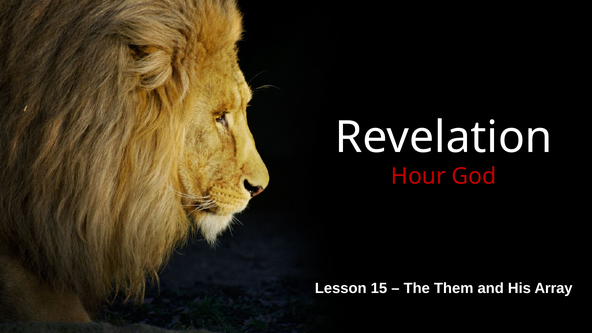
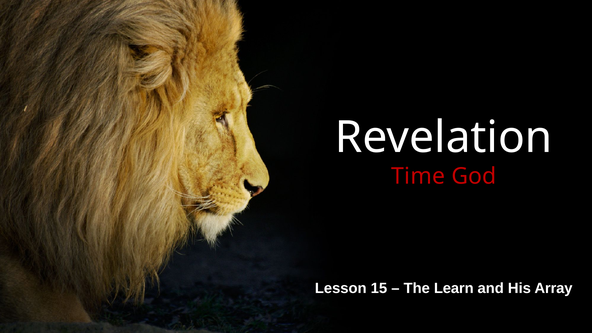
Hour: Hour -> Time (418, 176)
Them: Them -> Learn (454, 288)
